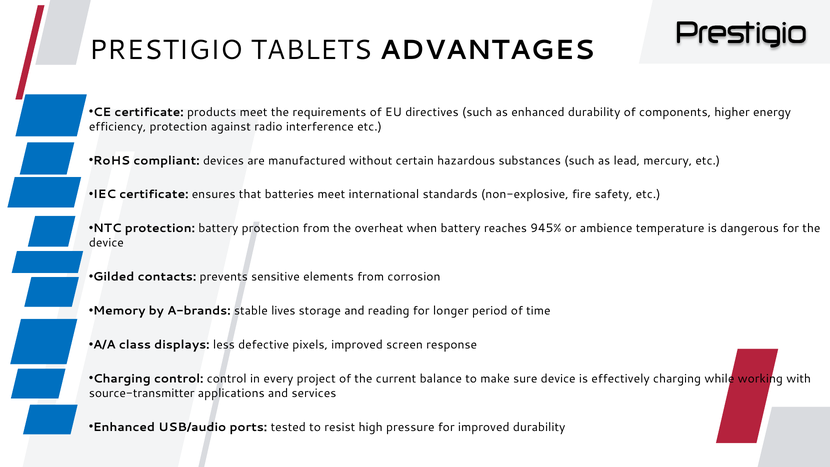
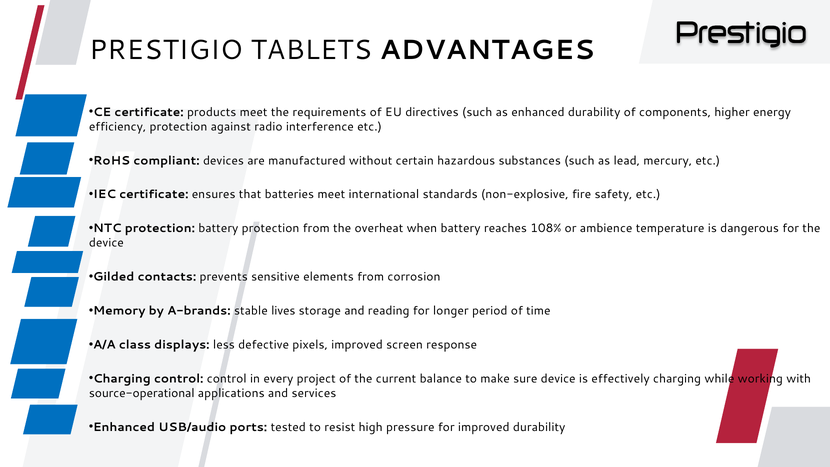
945%: 945% -> 108% (546, 228)
source-transmitter: source-transmitter -> source-operational (142, 393)
